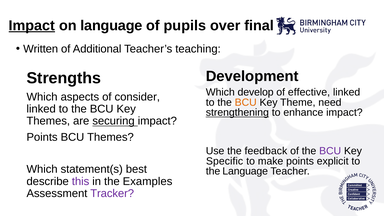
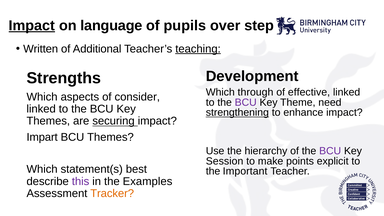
final: final -> step (259, 26)
teaching underline: none -> present (198, 49)
develop: develop -> through (256, 92)
BCU colour: orange -> purple (246, 102)
Points: Points -> Impart (42, 137)
feedback: feedback -> hierarchy (266, 151)
Specific: Specific -> Session (225, 161)
the Language: Language -> Important (245, 171)
Tracker colour: purple -> orange (112, 193)
